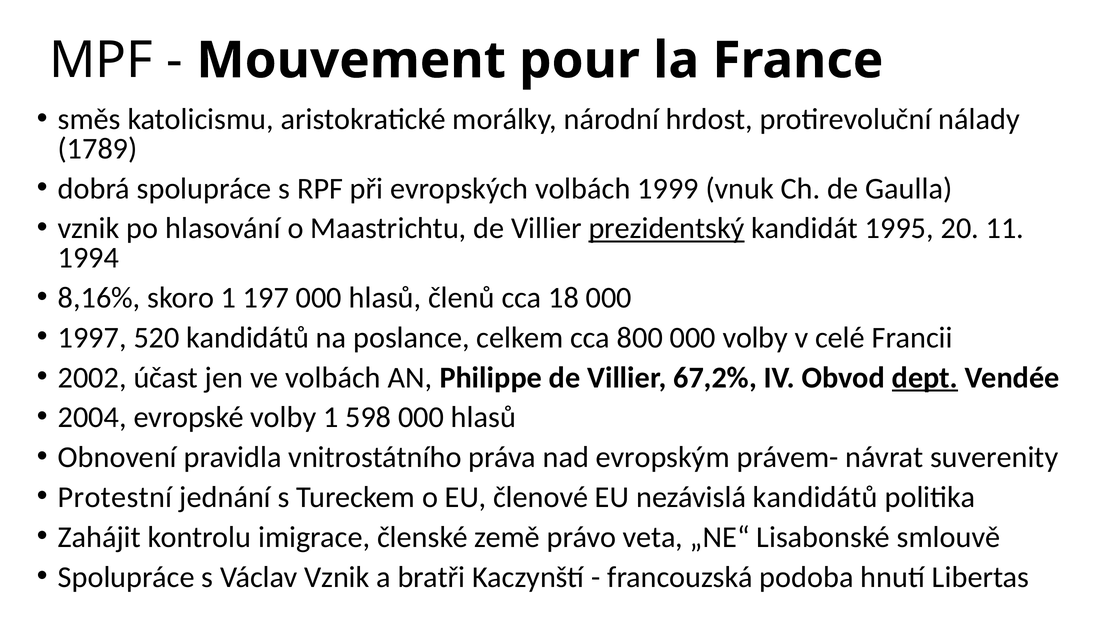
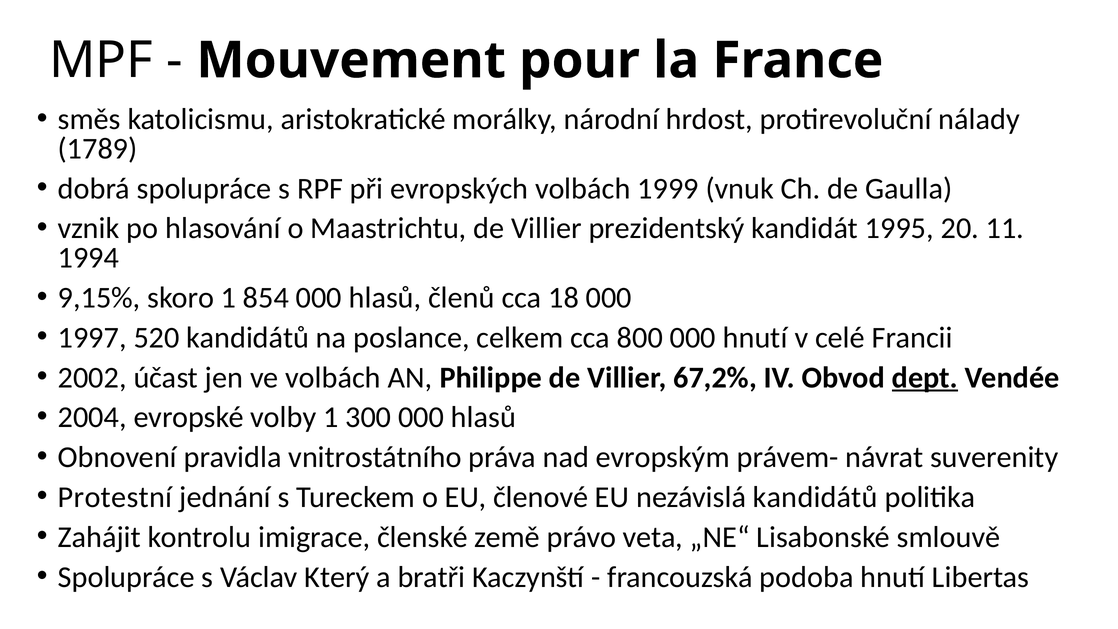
prezidentský underline: present -> none (667, 228)
8,16%: 8,16% -> 9,15% (99, 298)
197: 197 -> 854 (266, 298)
000 volby: volby -> hnutí (755, 338)
598: 598 -> 300 (368, 417)
Václav Vznik: Vznik -> Který (337, 577)
